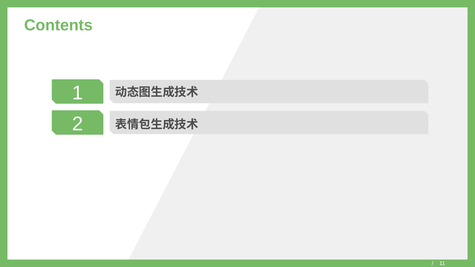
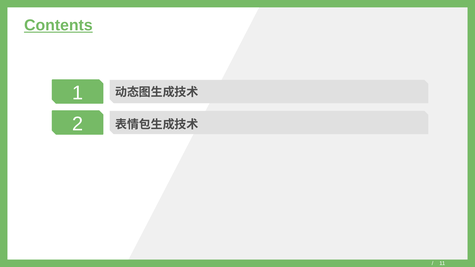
Contents underline: none -> present (58, 25)
